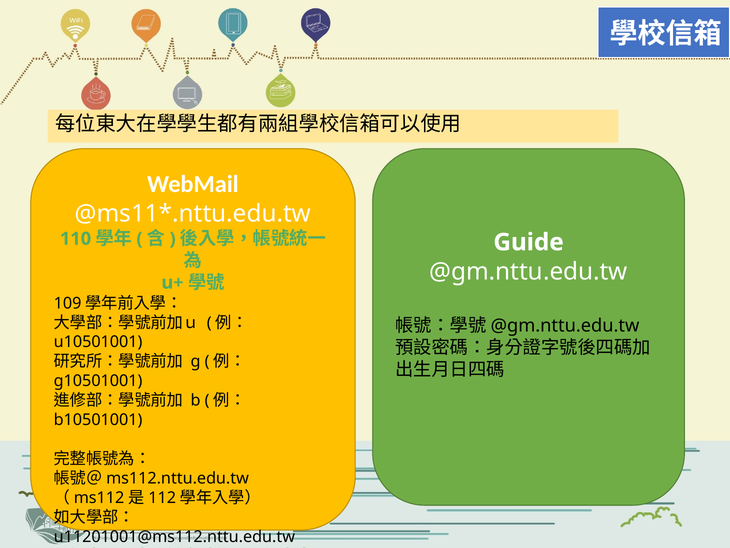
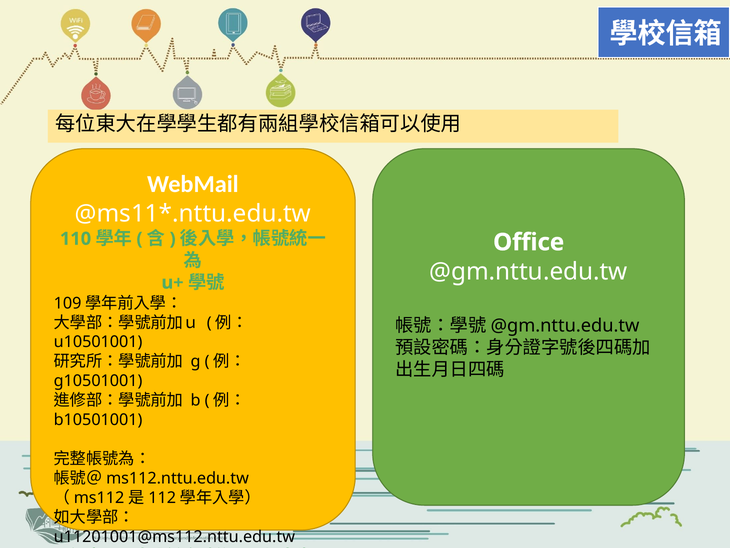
Guide: Guide -> Office (529, 242)
